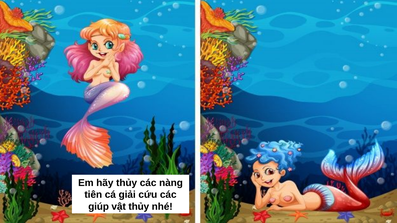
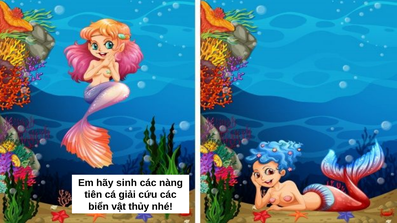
hãy thủy: thủy -> sinh (127, 183)
giúp: giúp -> biển (99, 207)
